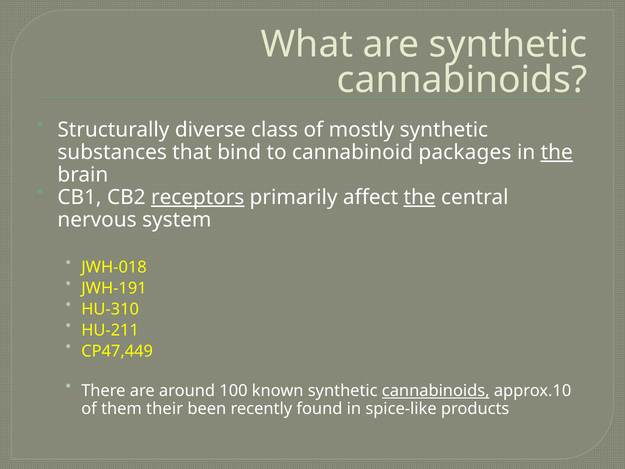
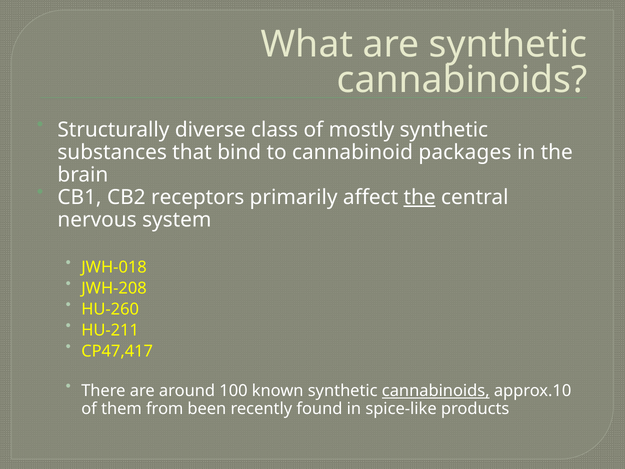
the underline: present -> none (557, 152)
receptors underline: present -> none (198, 197)
JWH-191: JWH-191 -> JWH-208 (114, 288)
HU-310: HU-310 -> HU-260 (110, 309)
CP47,449: CP47,449 -> CP47,417 (117, 351)
their: their -> from (165, 408)
